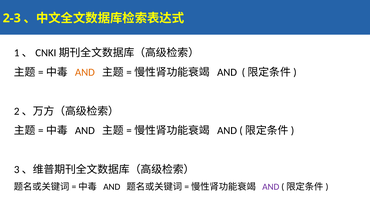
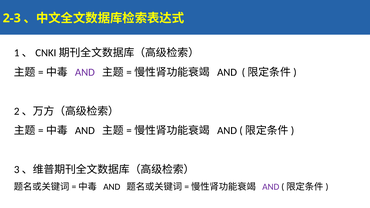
AND colour: orange -> purple (85, 72)
